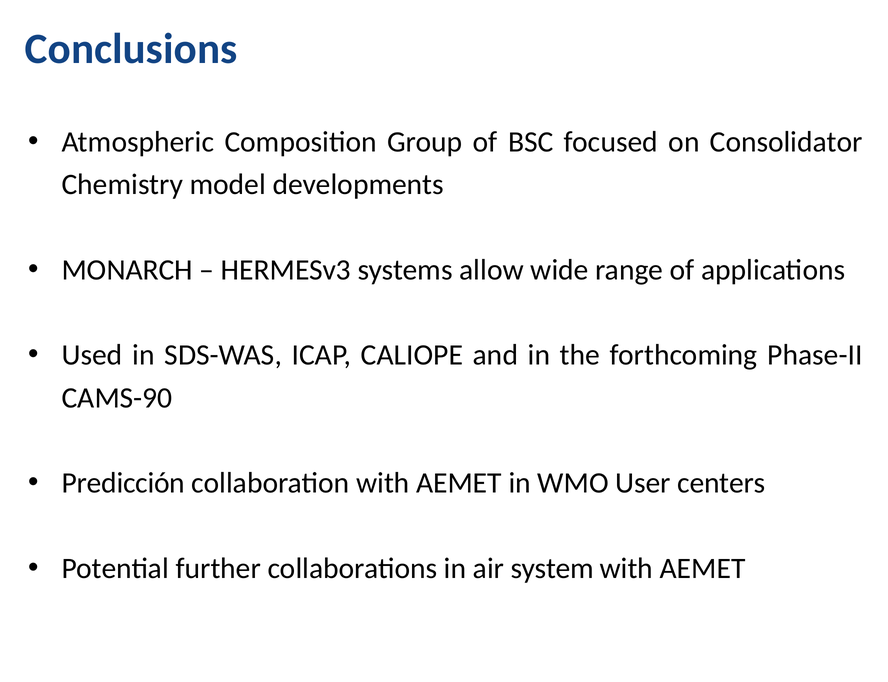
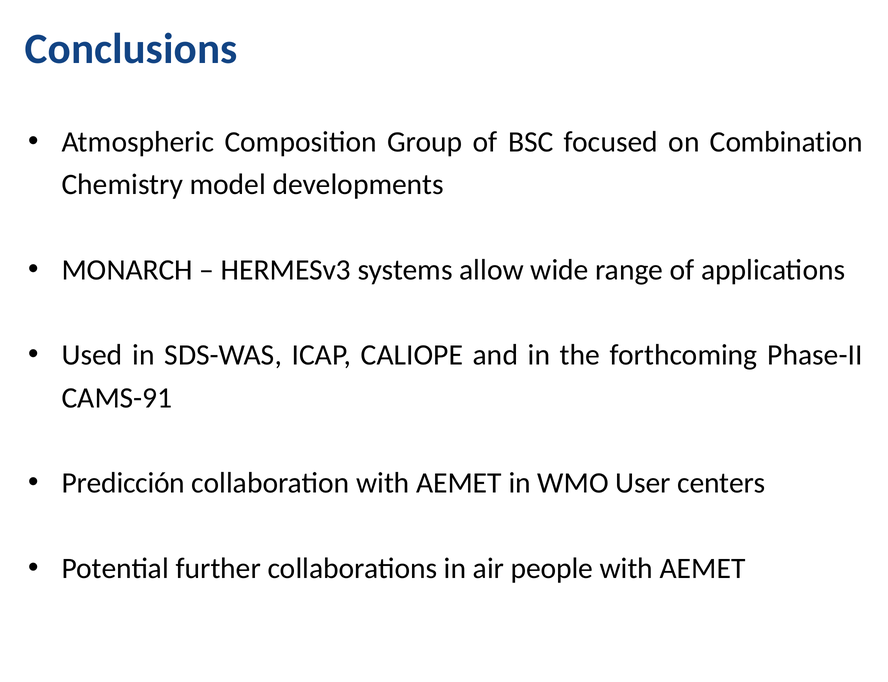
Consolidator: Consolidator -> Combination (786, 142)
CAMS-90: CAMS-90 -> CAMS-91 (117, 398)
system: system -> people (552, 568)
